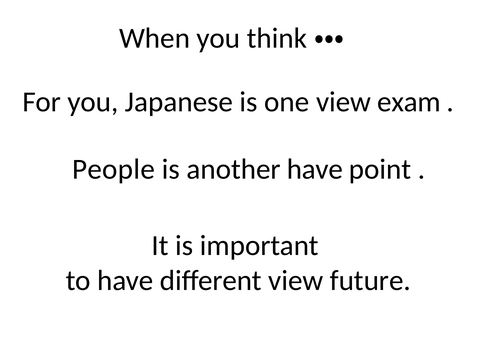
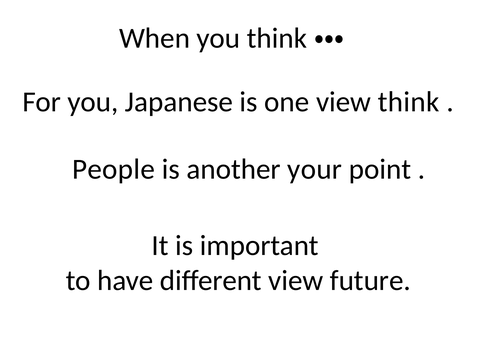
exam: exam -> think (409, 102)
another have: have -> your (315, 170)
